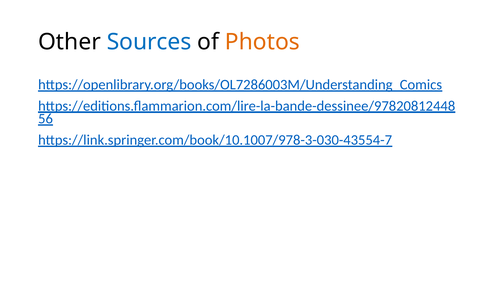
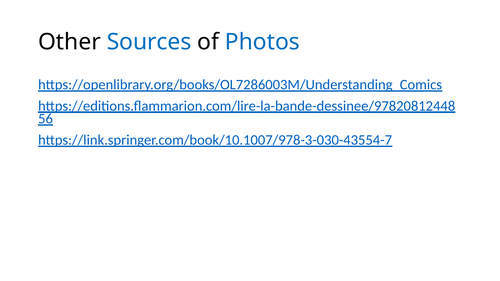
Photos colour: orange -> blue (262, 42)
